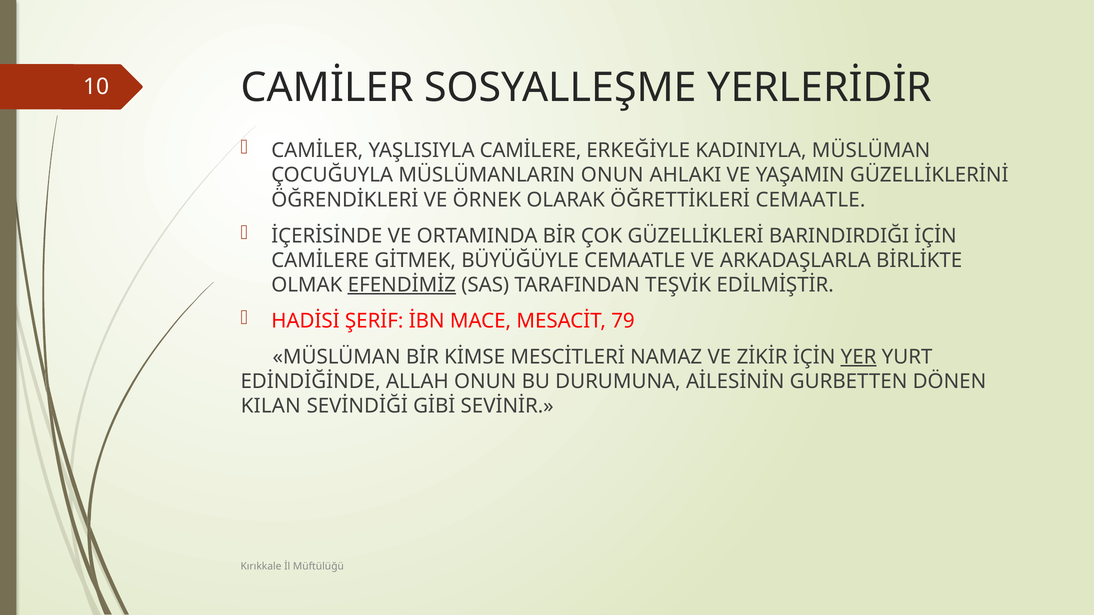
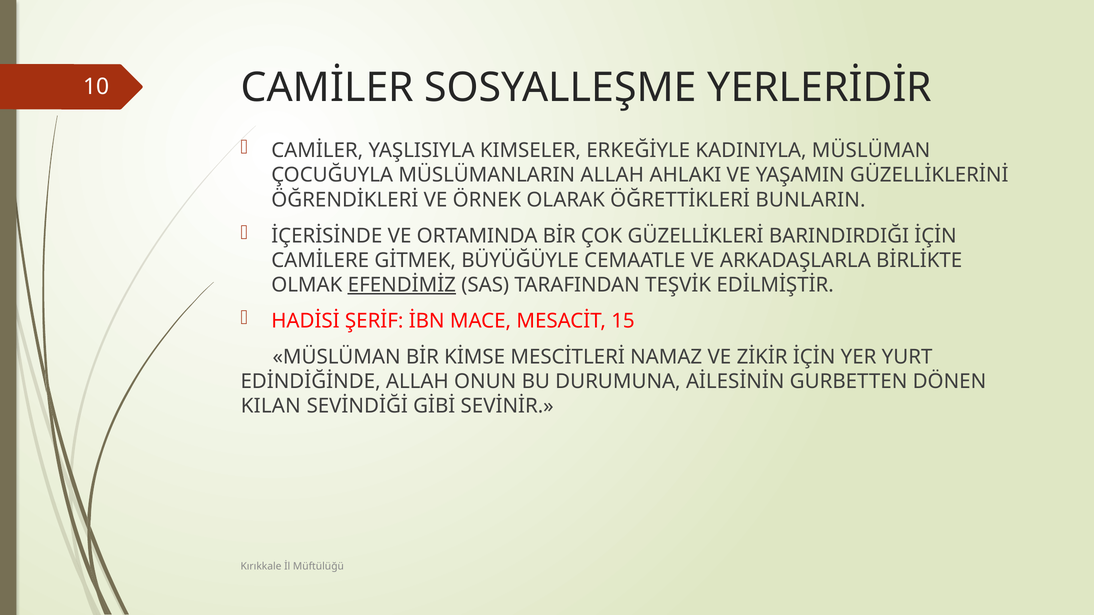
YAŞLISIYLA CAMİLERE: CAMİLERE -> KIMSELER (530, 151)
MÜSLÜMANLARIN ONUN: ONUN -> ALLAH (612, 175)
ÖĞRETTİKLERİ CEMAATLE: CEMAATLE -> BUNLARIN (811, 200)
79: 79 -> 15 (623, 321)
YER underline: present -> none (859, 357)
